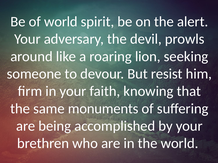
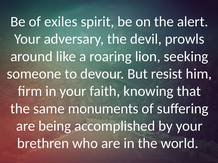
of world: world -> exiles (61, 22)
